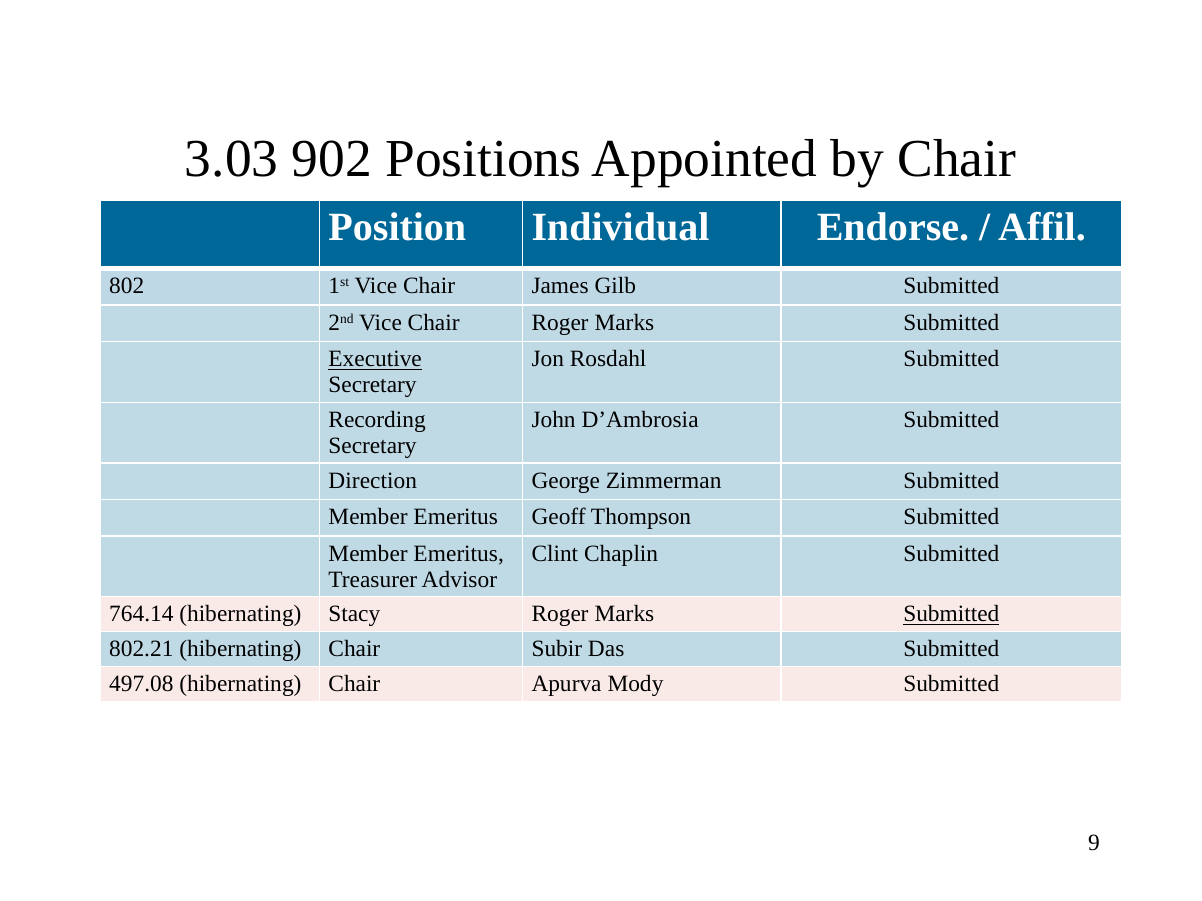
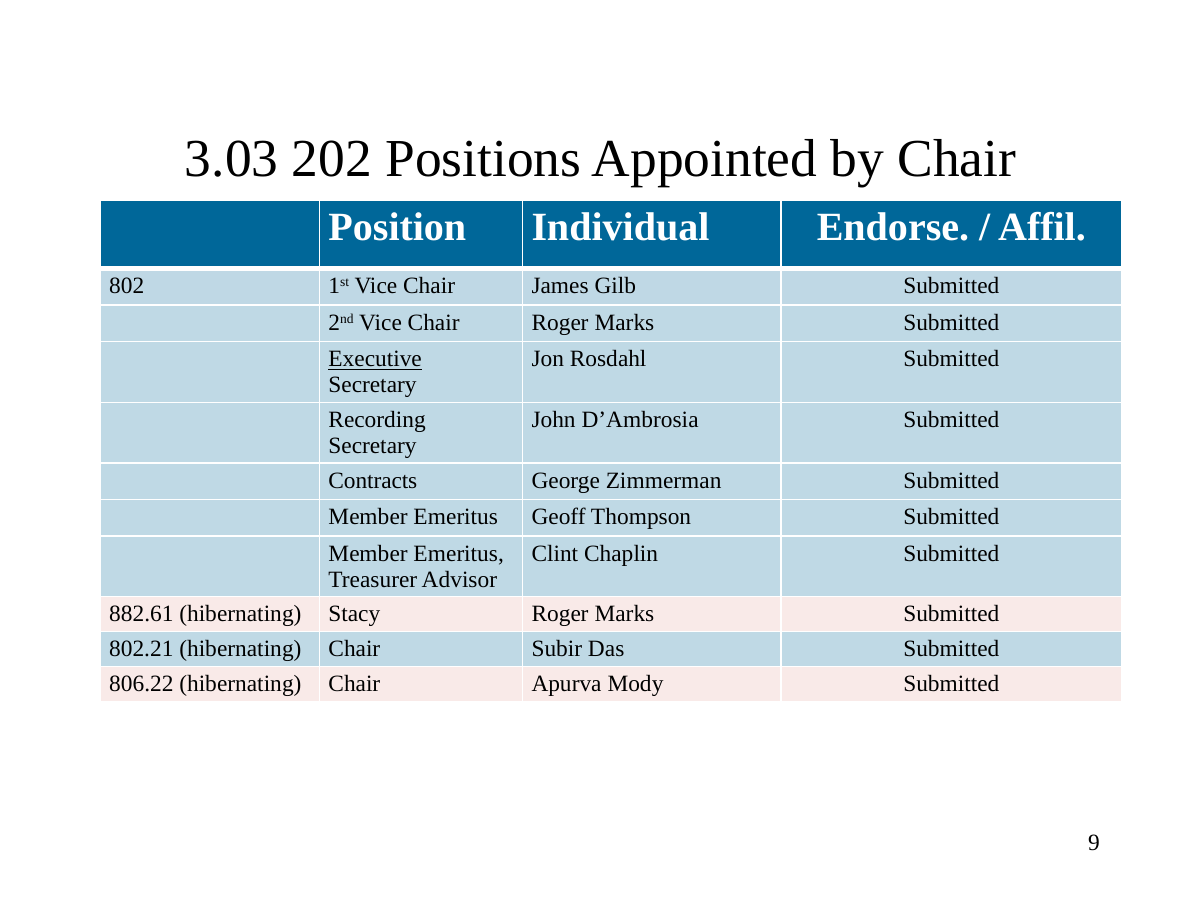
902: 902 -> 202 (332, 159)
Direction: Direction -> Contracts (373, 481)
764.14: 764.14 -> 882.61 (141, 615)
Submitted underline: present -> none (951, 615)
497.08: 497.08 -> 806.22 (141, 684)
